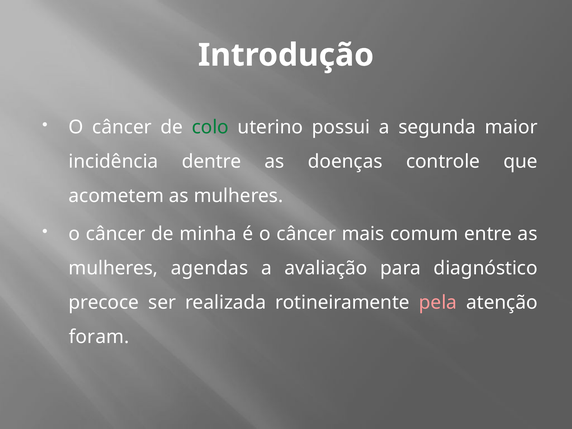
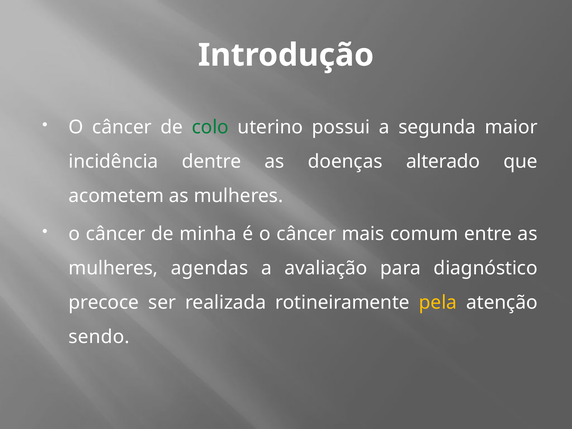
controle: controle -> alterado (443, 161)
pela colour: pink -> yellow (438, 303)
foram: foram -> sendo (99, 337)
